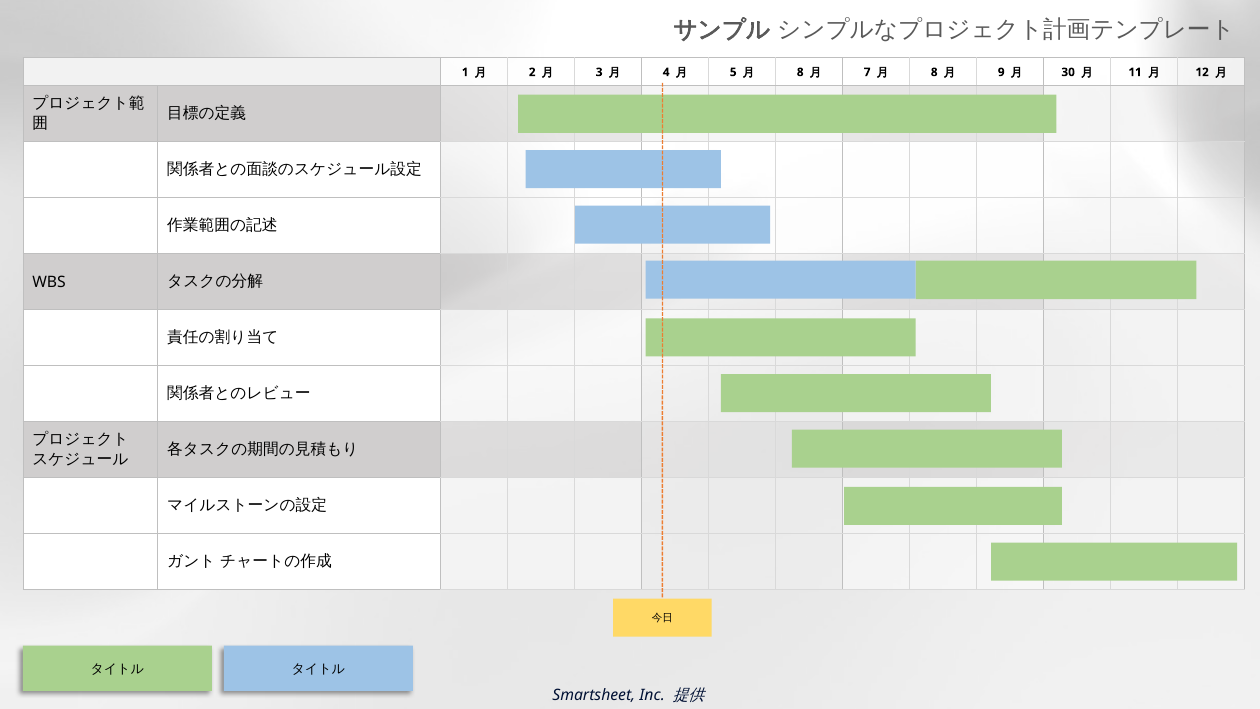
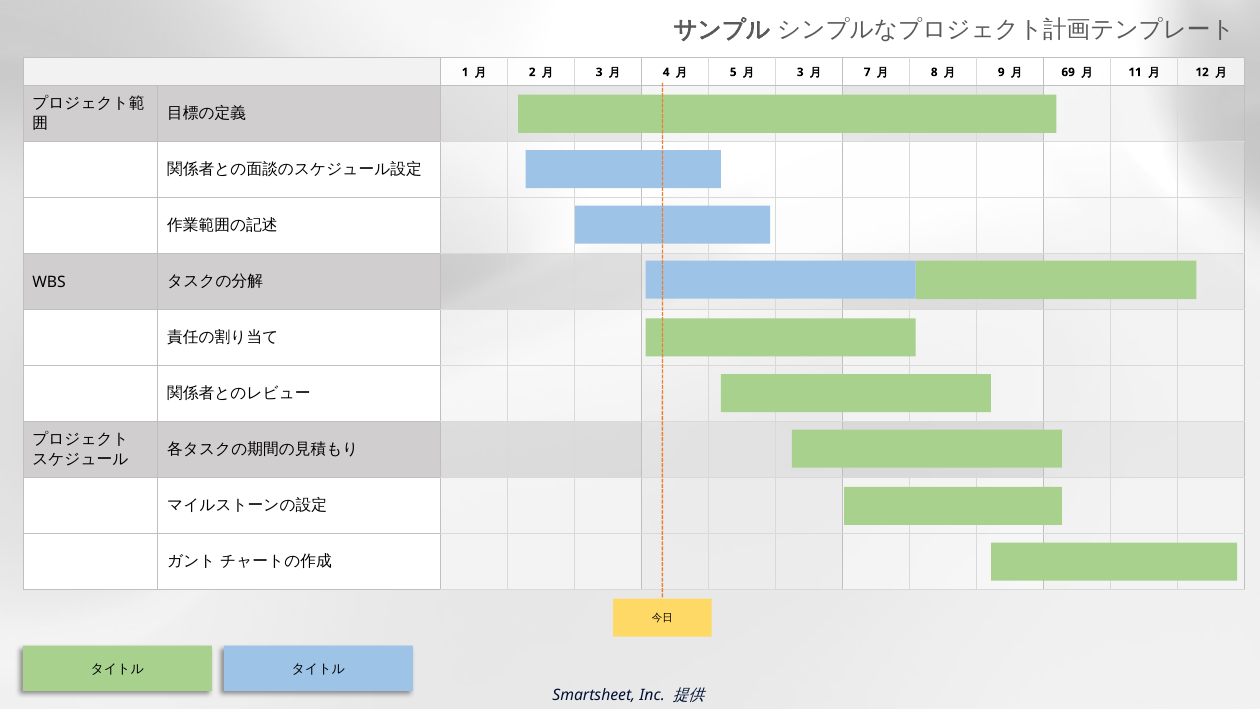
8: 8 -> 3 (800, 72)
30: 30 -> 69 (1068, 72)
